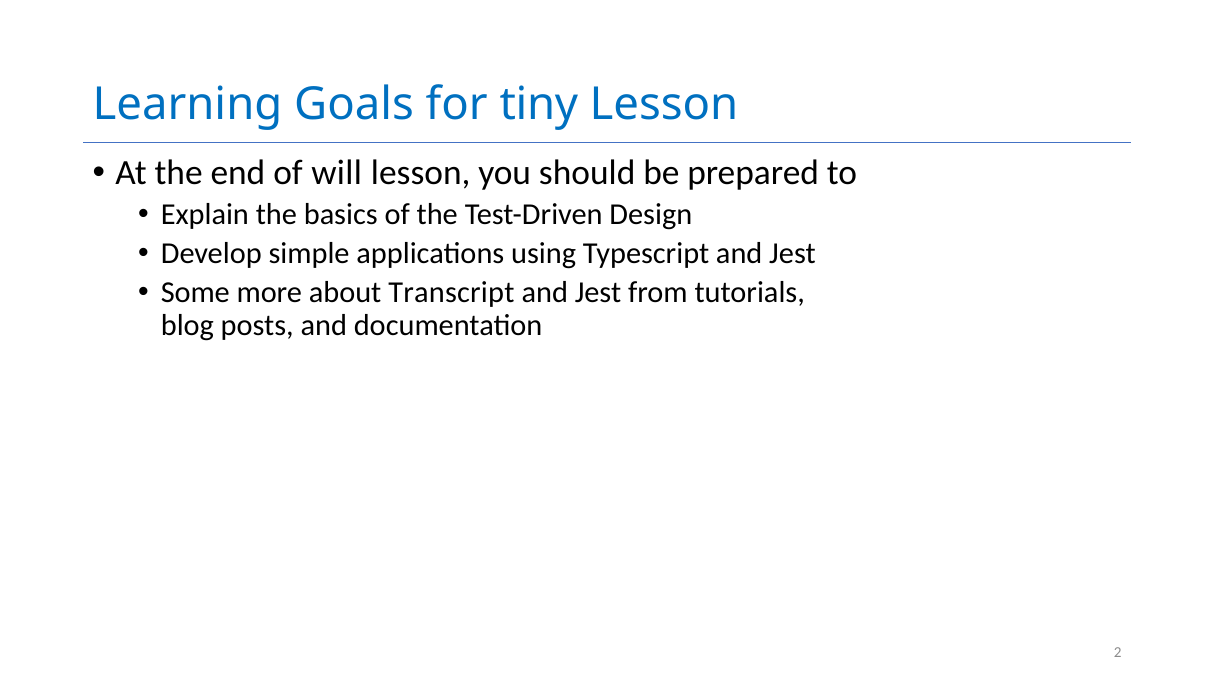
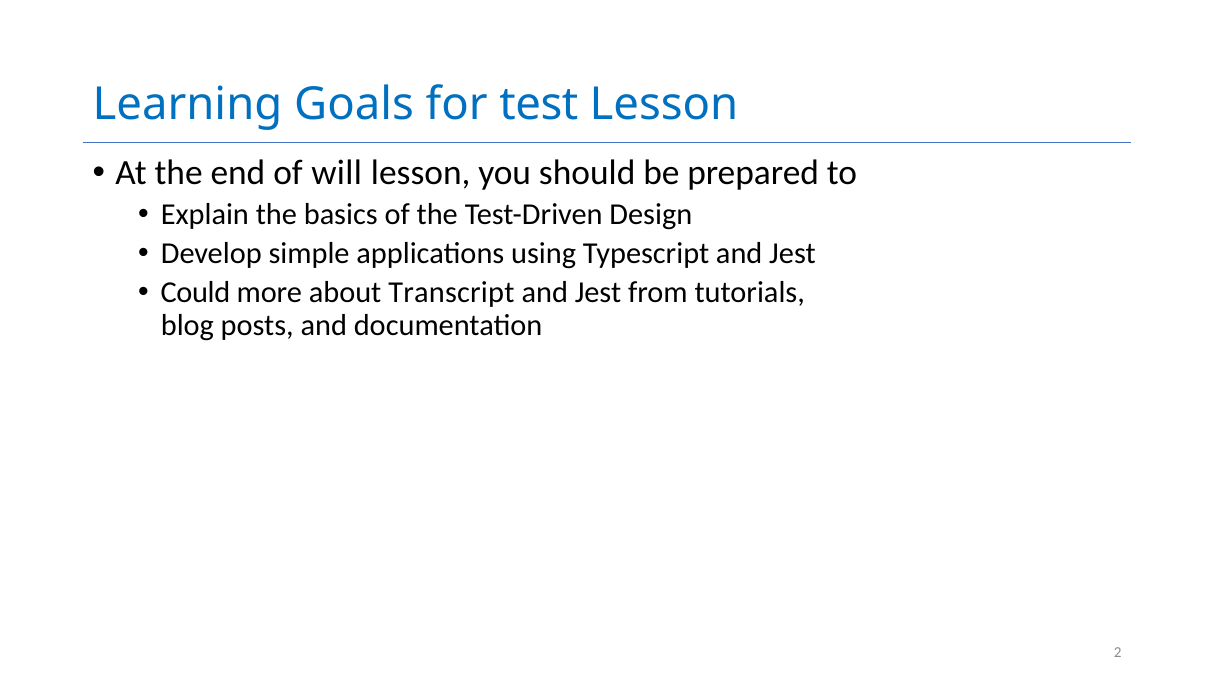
tiny: tiny -> test (539, 104)
Some: Some -> Could (195, 293)
